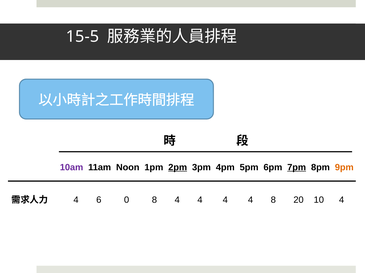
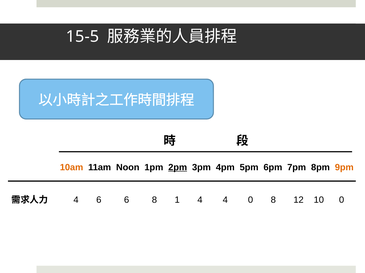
10am colour: purple -> orange (72, 168)
7pm underline: present -> none (297, 168)
6 0: 0 -> 6 (127, 200)
8 4: 4 -> 1 (177, 200)
4: 4 -> 0 (251, 200)
20: 20 -> 12 (299, 200)
10 4: 4 -> 0 (342, 200)
